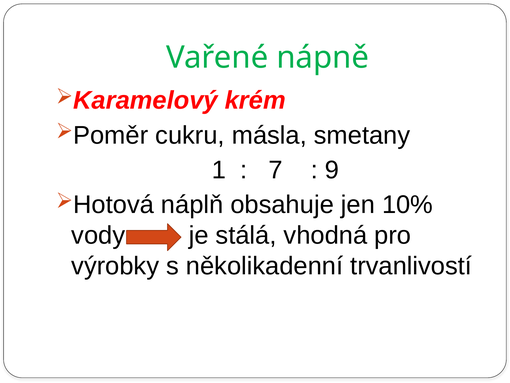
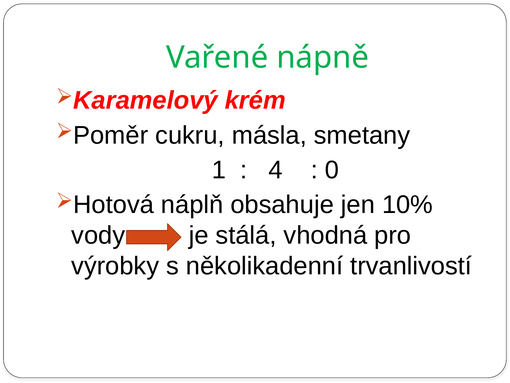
7: 7 -> 4 (275, 170)
9: 9 -> 0 (332, 170)
